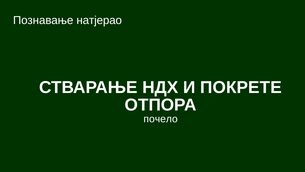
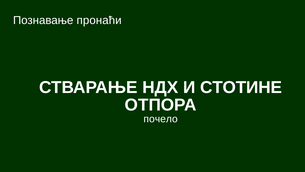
натјерао: натјерао -> пронаћи (99, 20)
ПОКРЕТЕ: ПОКРЕТЕ -> СТОТИНЕ (241, 87)
